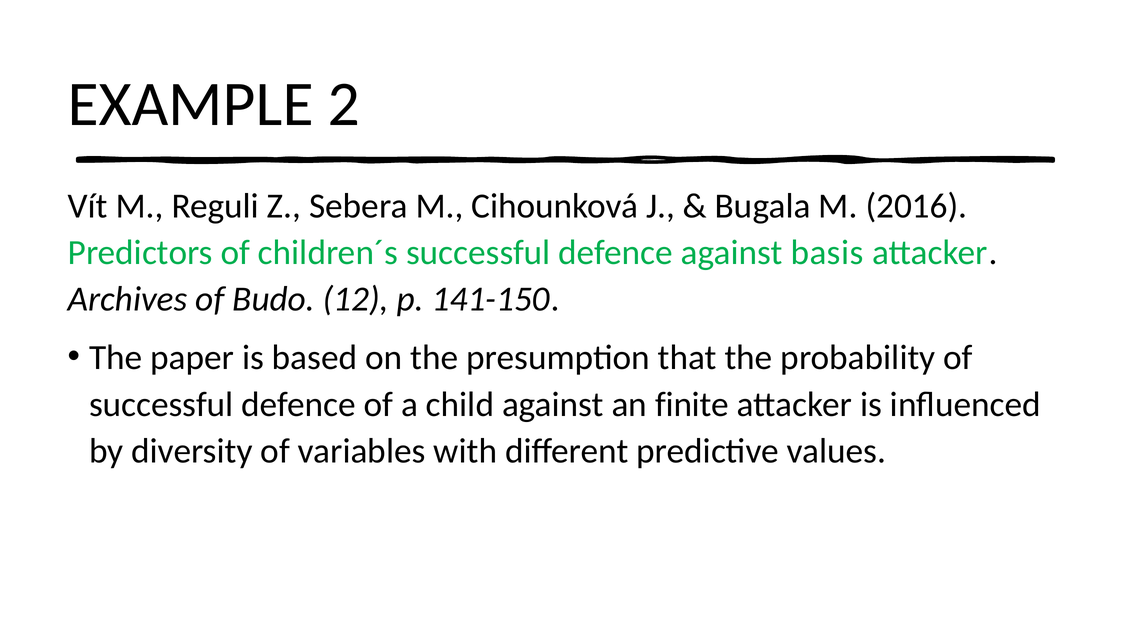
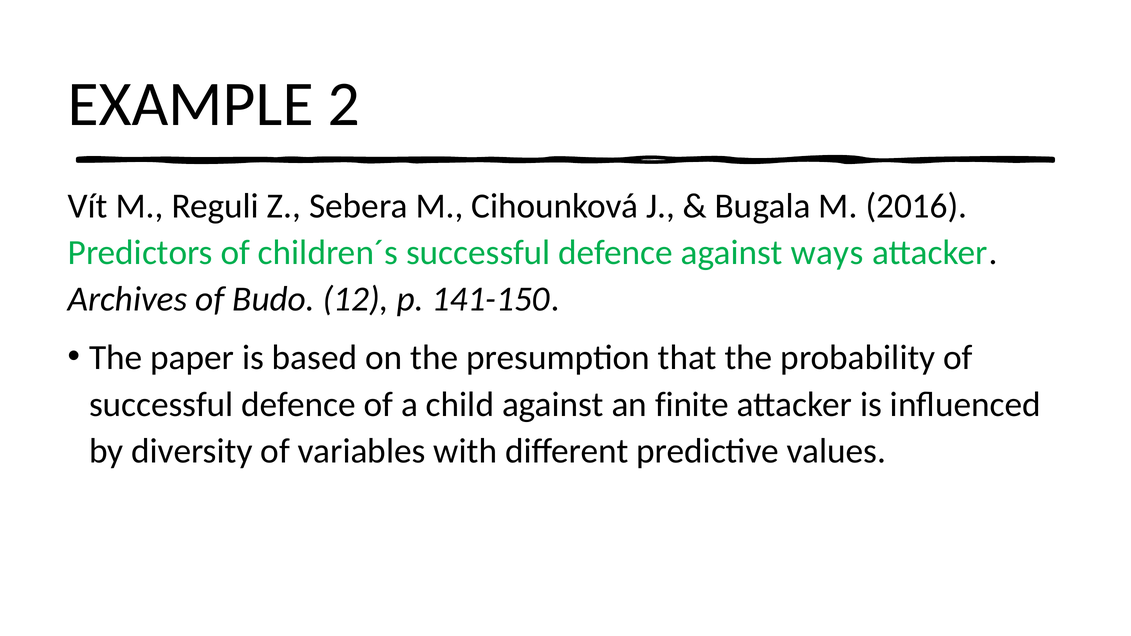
basis: basis -> ways (827, 253)
